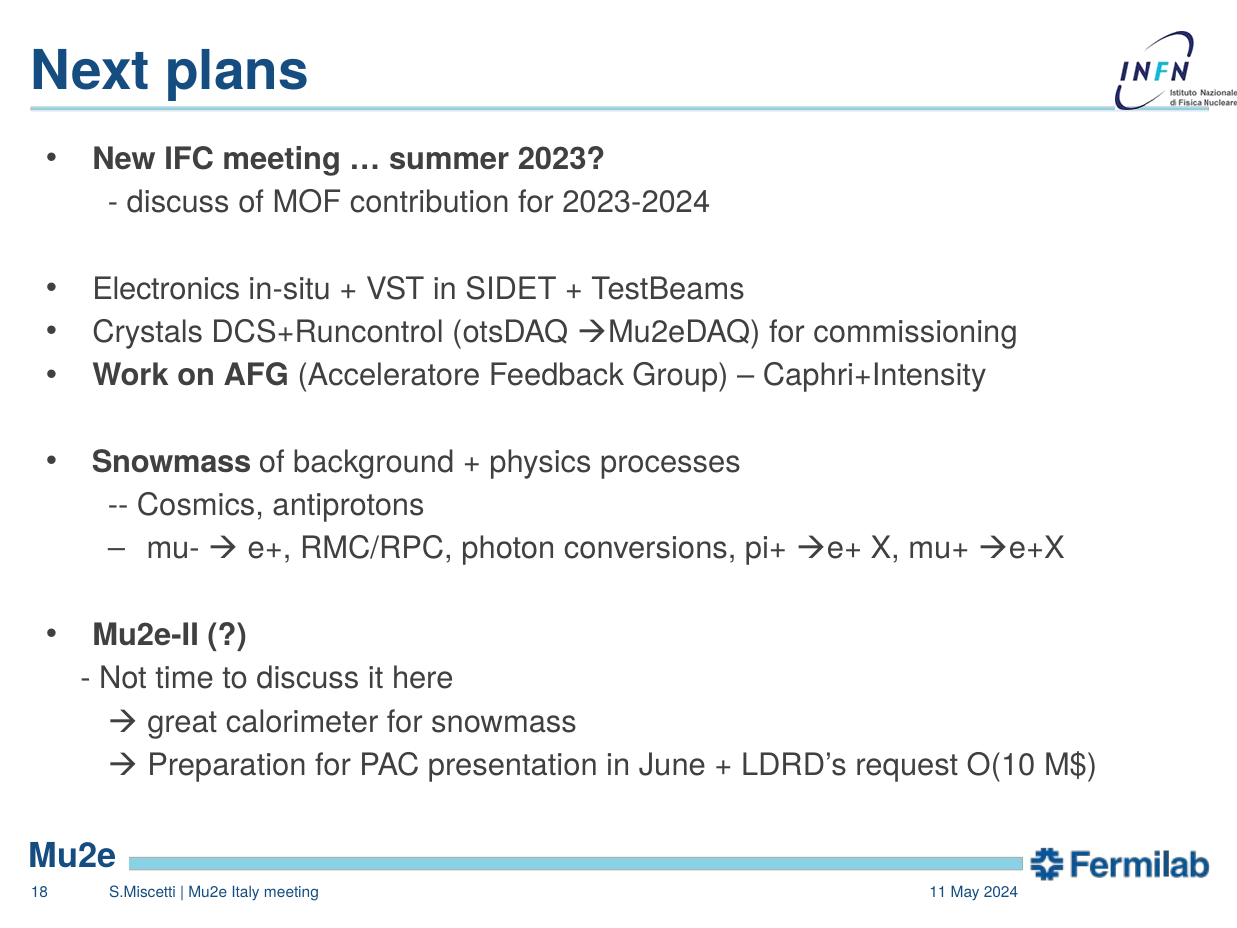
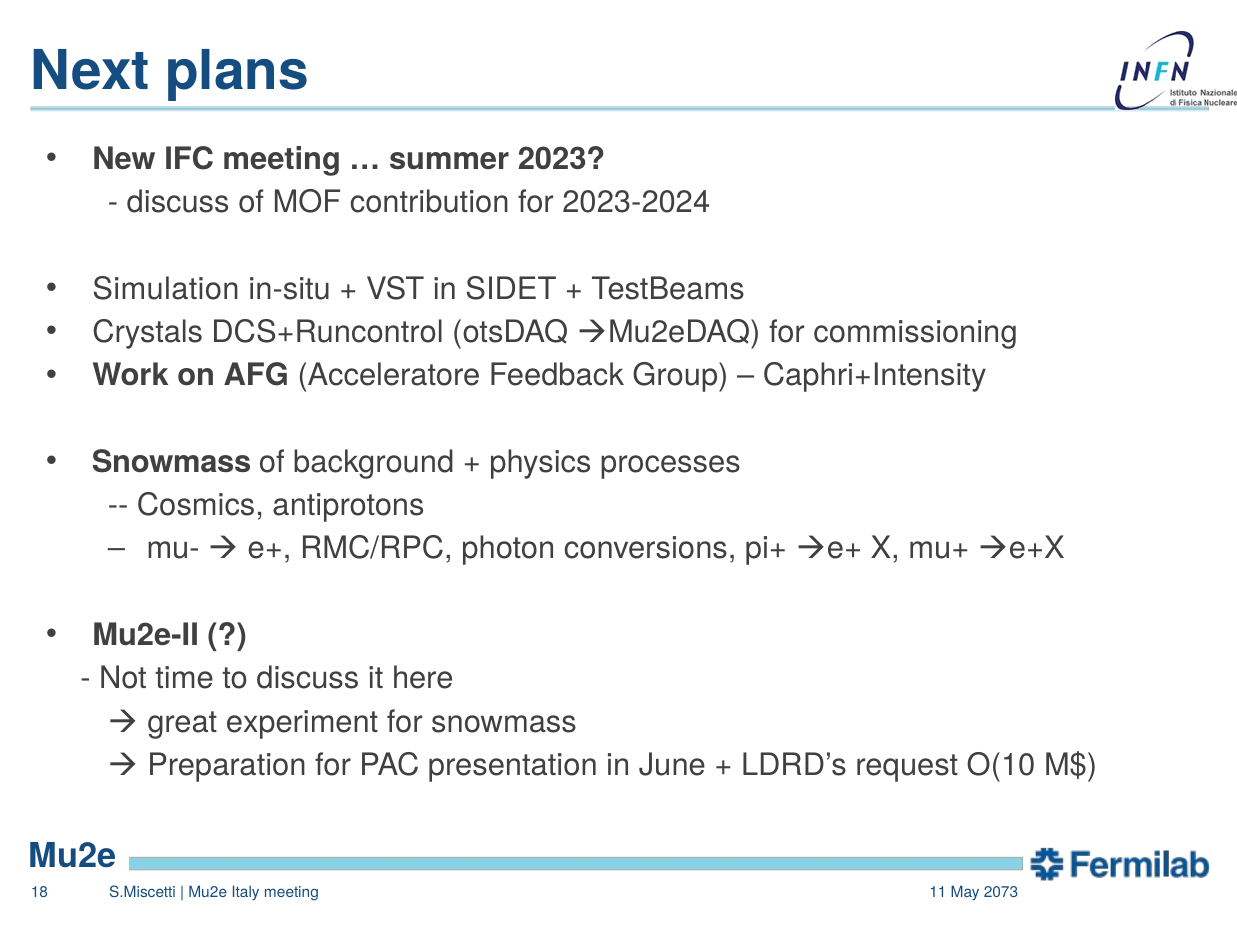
Electronics: Electronics -> Simulation (166, 289)
calorimeter: calorimeter -> experiment (302, 722)
2024: 2024 -> 2073 (1001, 892)
